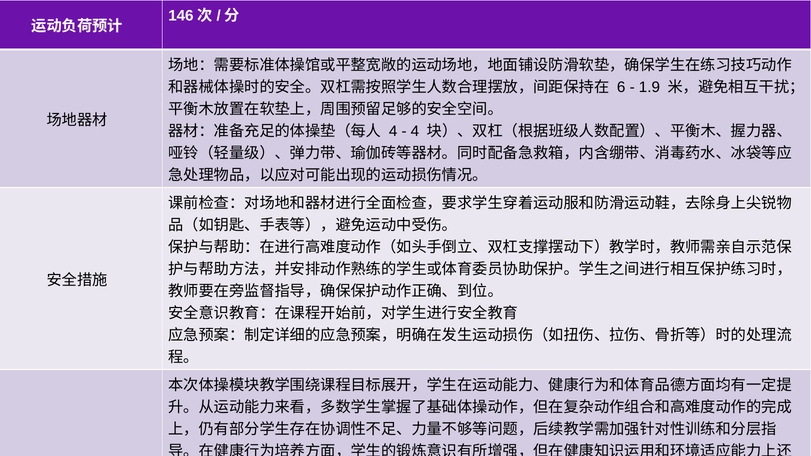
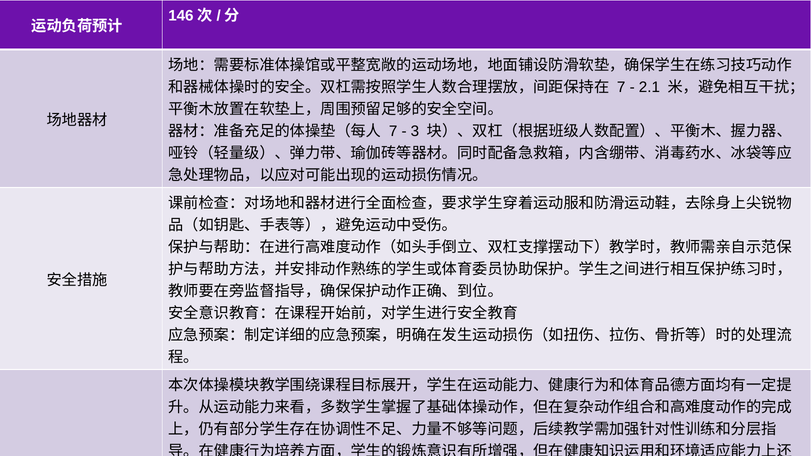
6: 6 -> 7 (621, 87)
1.9: 1.9 -> 2.1 (649, 87)
4: 4 -> 7 (393, 131)
4: 4 -> 3 (415, 131)
